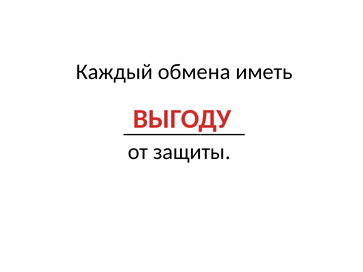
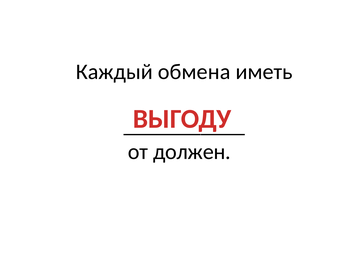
защиты: защиты -> должен (192, 152)
